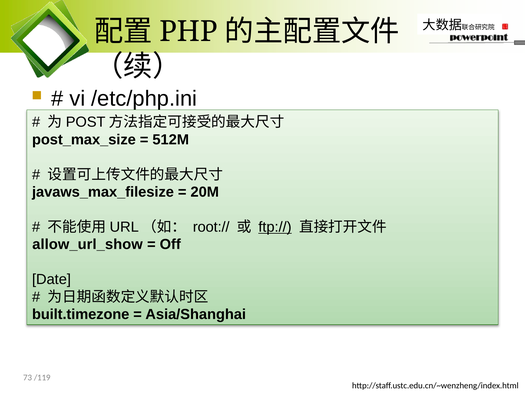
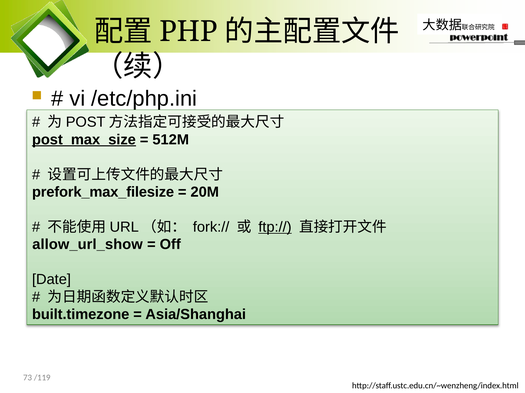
post_max_size underline: none -> present (84, 140)
javaws_max_filesize: javaws_max_filesize -> prefork_max_filesize (103, 192)
root://: root:// -> fork:// (211, 227)
